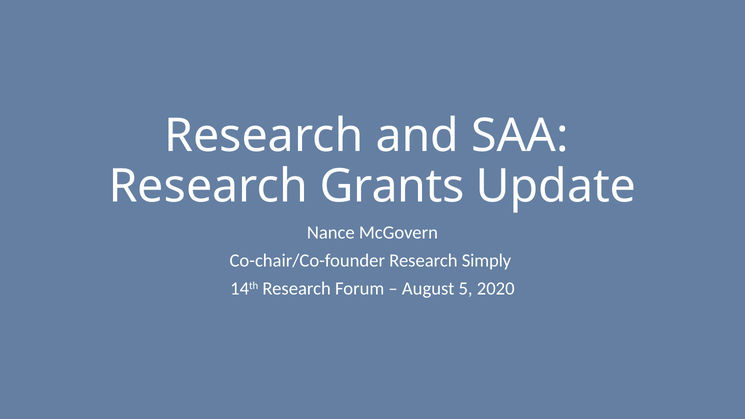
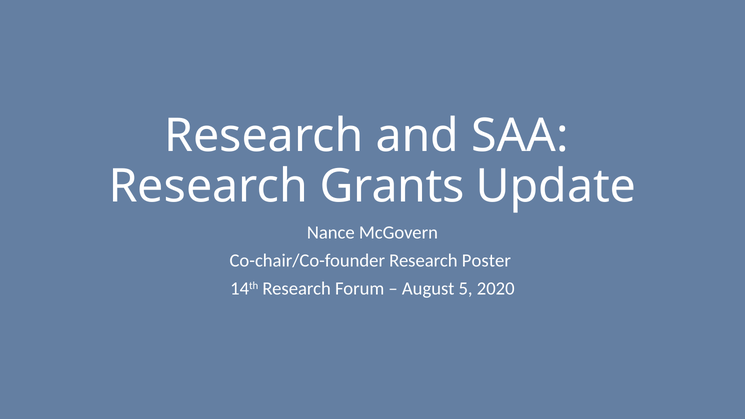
Simply: Simply -> Poster (486, 261)
